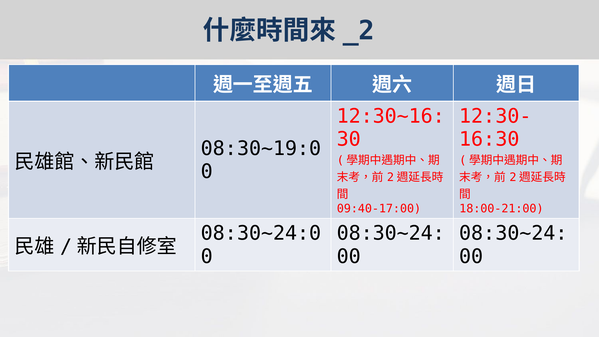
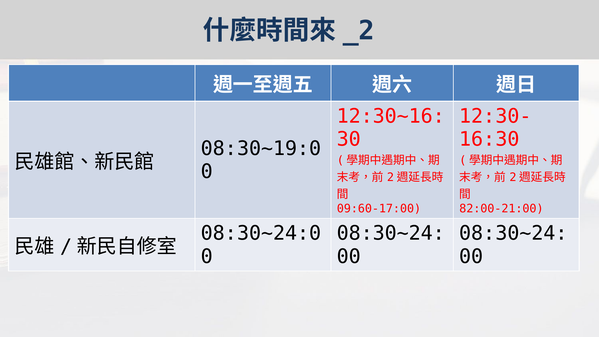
09:40-17:00: 09:40-17:00 -> 09:60-17:00 (379, 209)
18:00-21:00: 18:00-21:00 -> 82:00-21:00 (501, 209)
